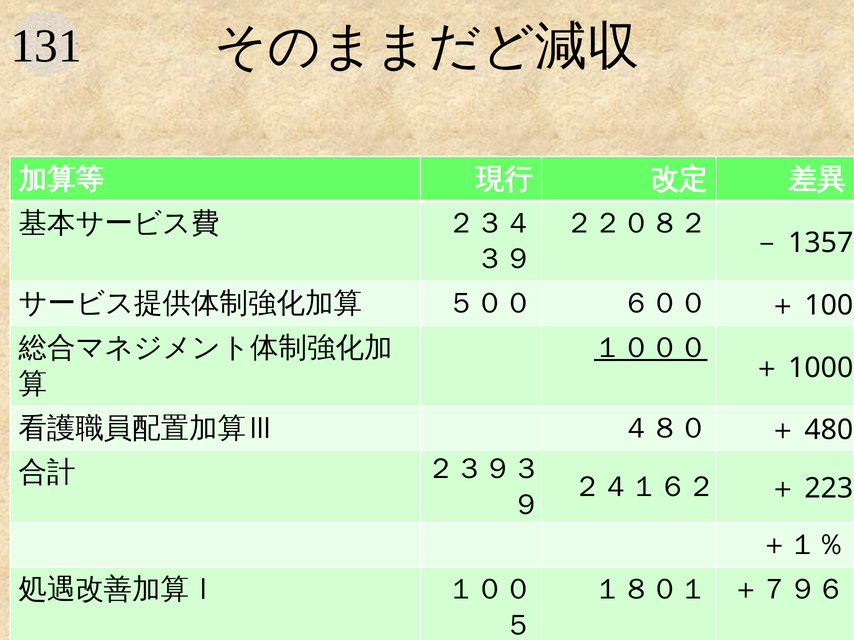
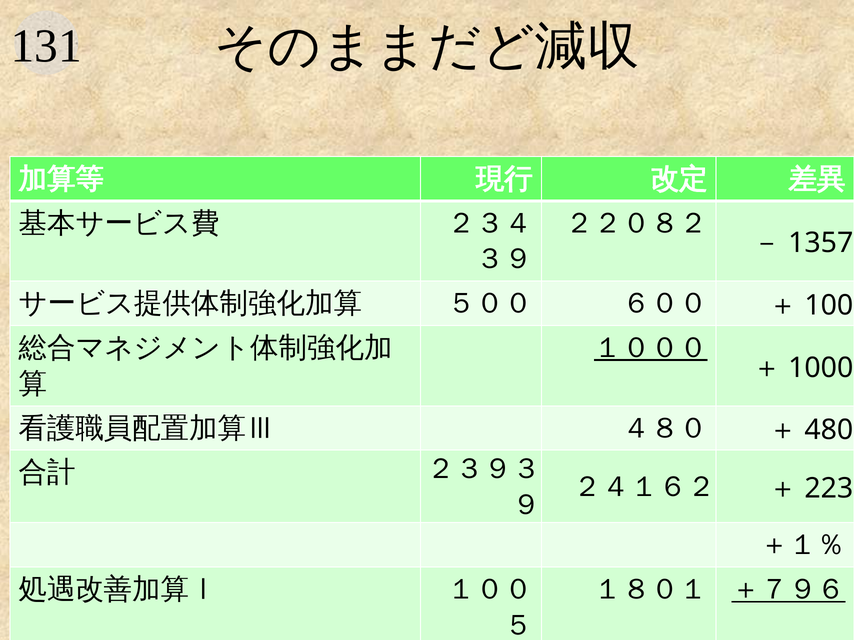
＋７９６ underline: none -> present (789, 590)
